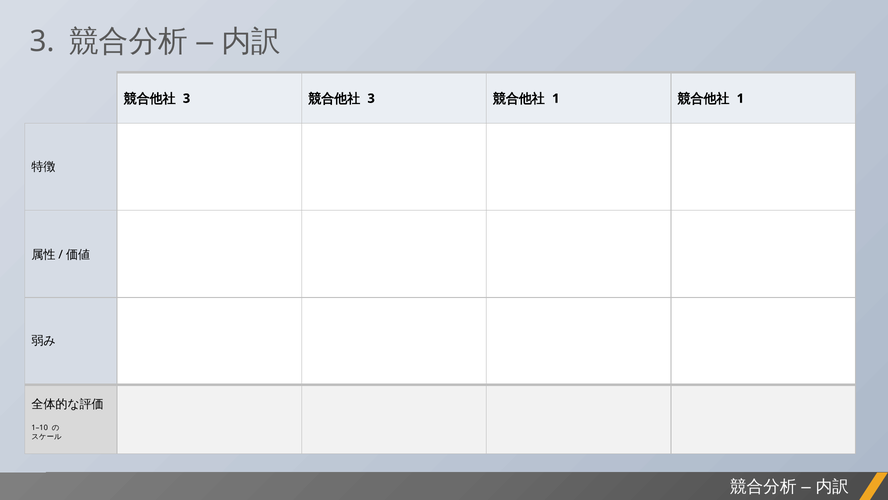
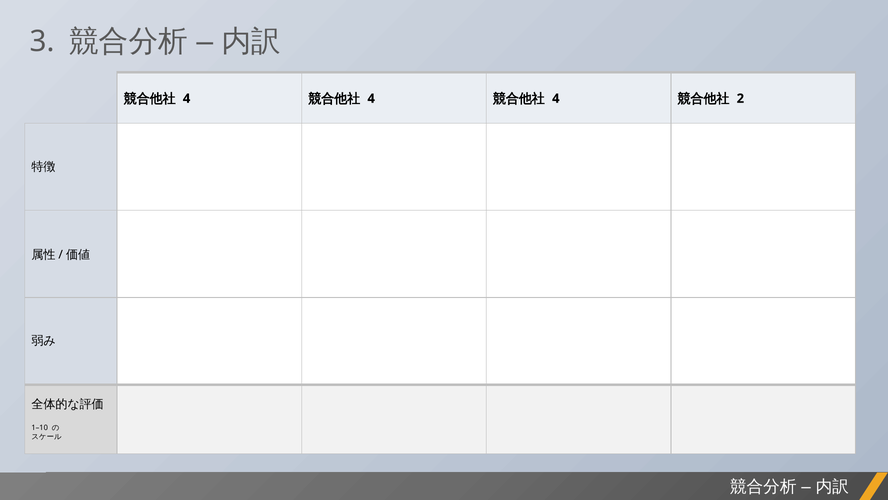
3: 3 -> 4 (187, 98)
3: 3 -> 4 (371, 98)
1: 1 -> 4 (556, 98)
1: 1 -> 2 (740, 98)
